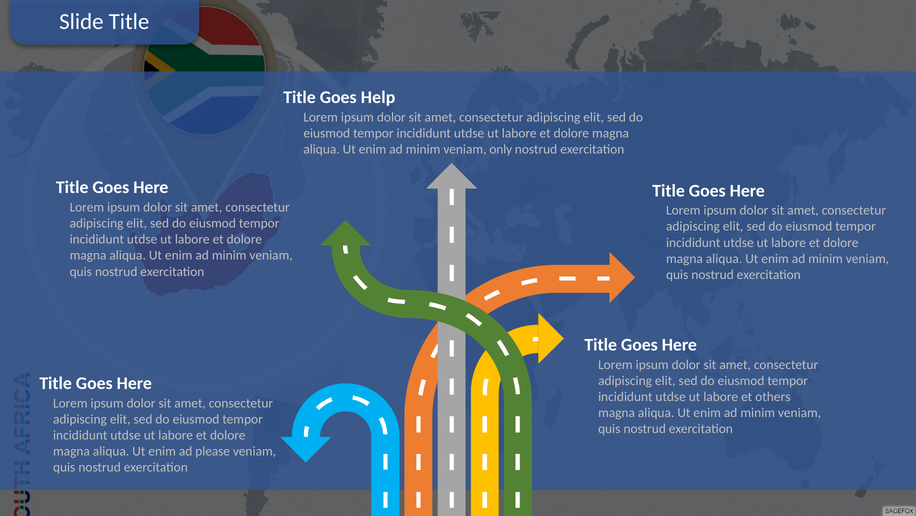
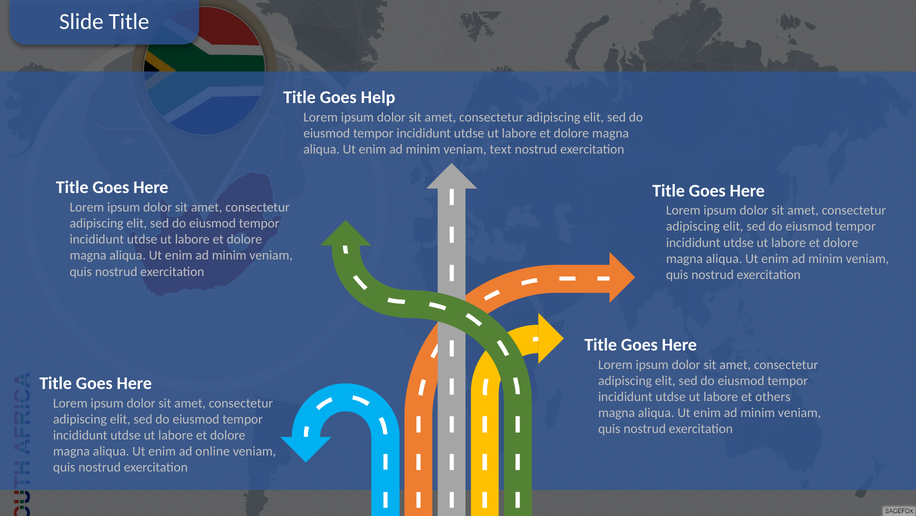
only: only -> text (501, 149)
please: please -> online (213, 451)
